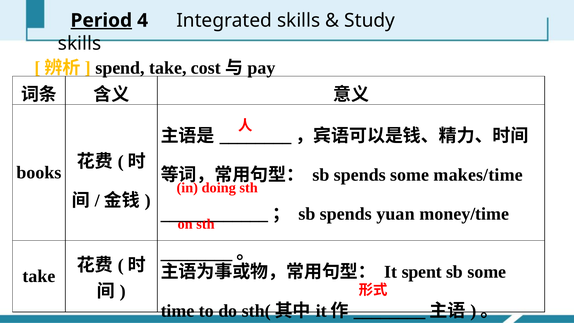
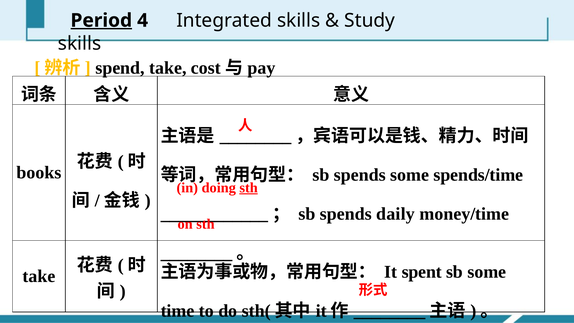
makes/time: makes/time -> spends/time (478, 175)
sth underline: none -> present (249, 188)
yuan: yuan -> daily (396, 214)
